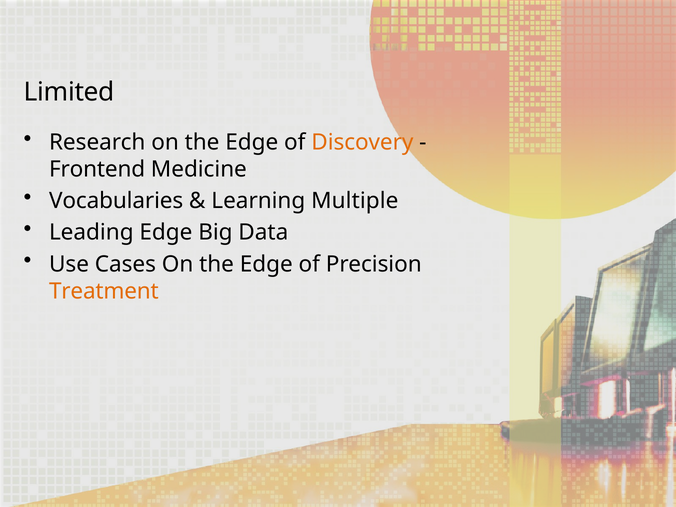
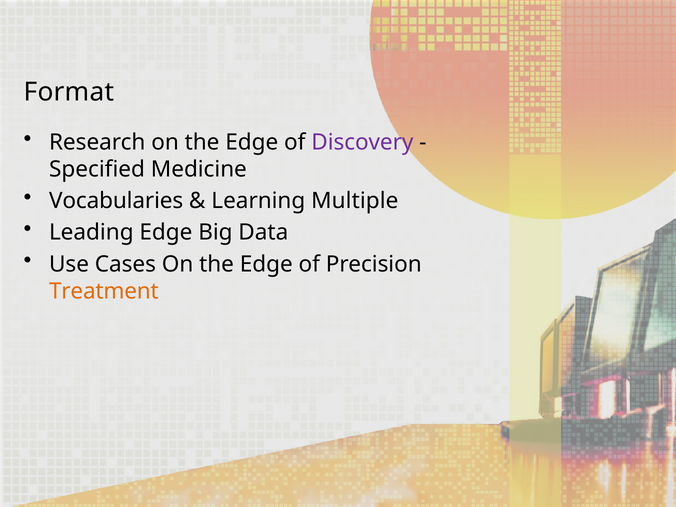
Limited: Limited -> Format (69, 92)
Discovery colour: orange -> purple (362, 142)
Frontend: Frontend -> Specified (97, 169)
